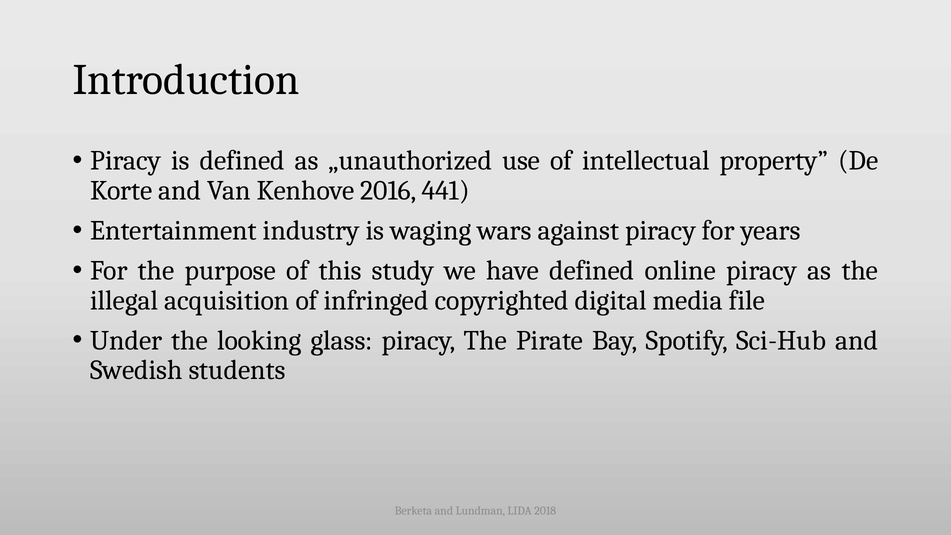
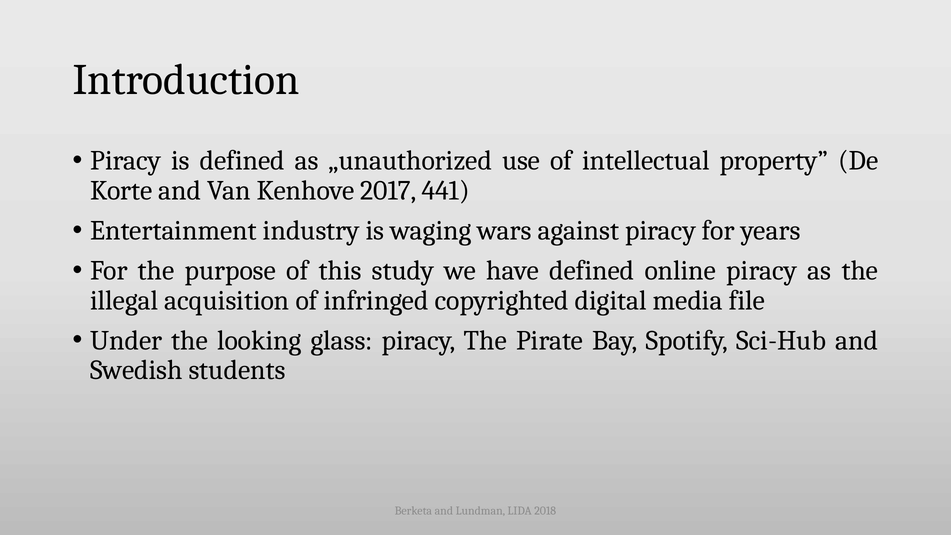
2016: 2016 -> 2017 (388, 191)
